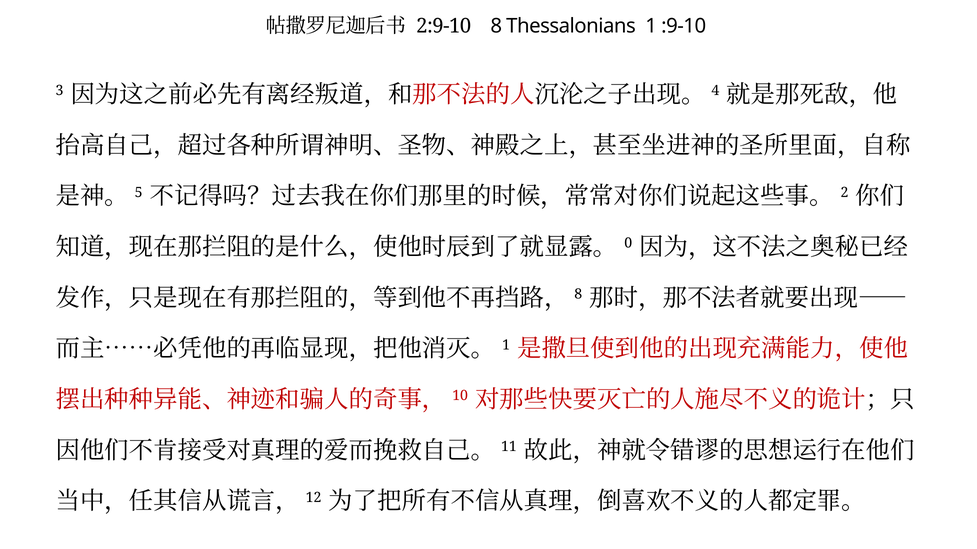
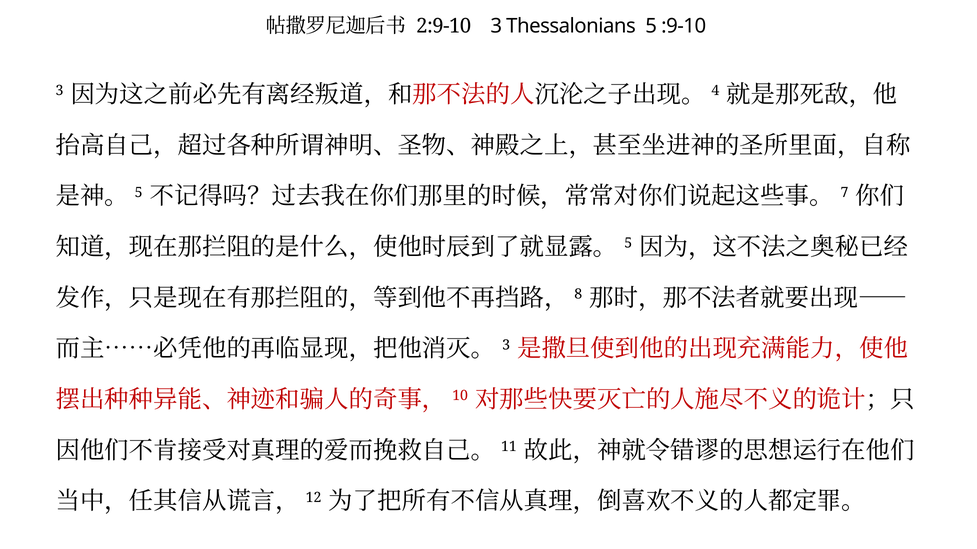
2:9-10 8: 8 -> 3 (496, 26)
Thessalonians 1: 1 -> 5 (651, 26)
2: 2 -> 7 (844, 193)
0: 0 -> 5 (628, 244)
1: 1 -> 3 (506, 345)
